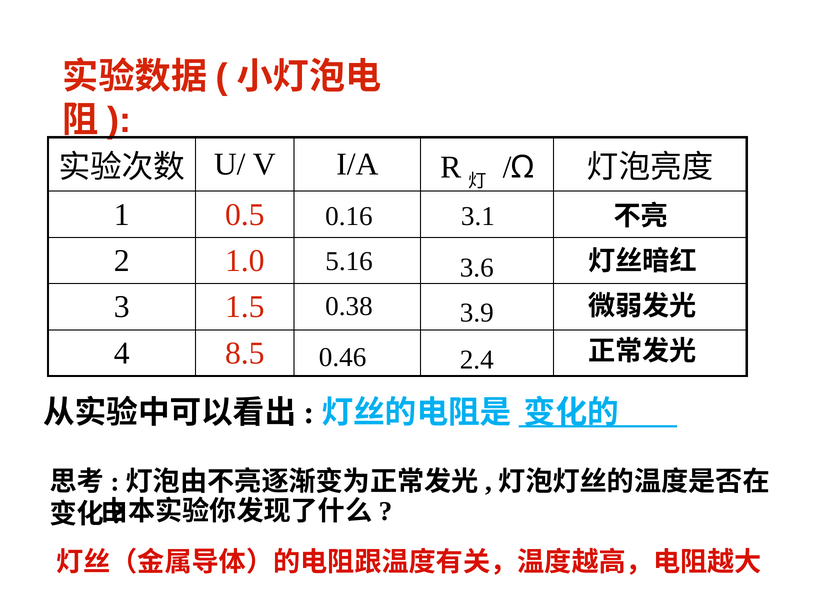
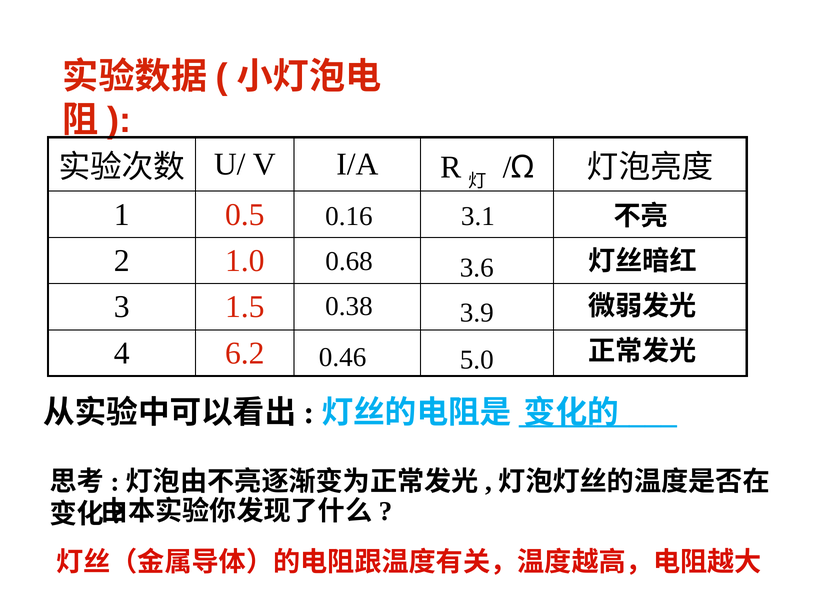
5.16: 5.16 -> 0.68 (349, 261)
8.5: 8.5 -> 6.2 (245, 353)
2.4: 2.4 -> 5.0 (477, 359)
